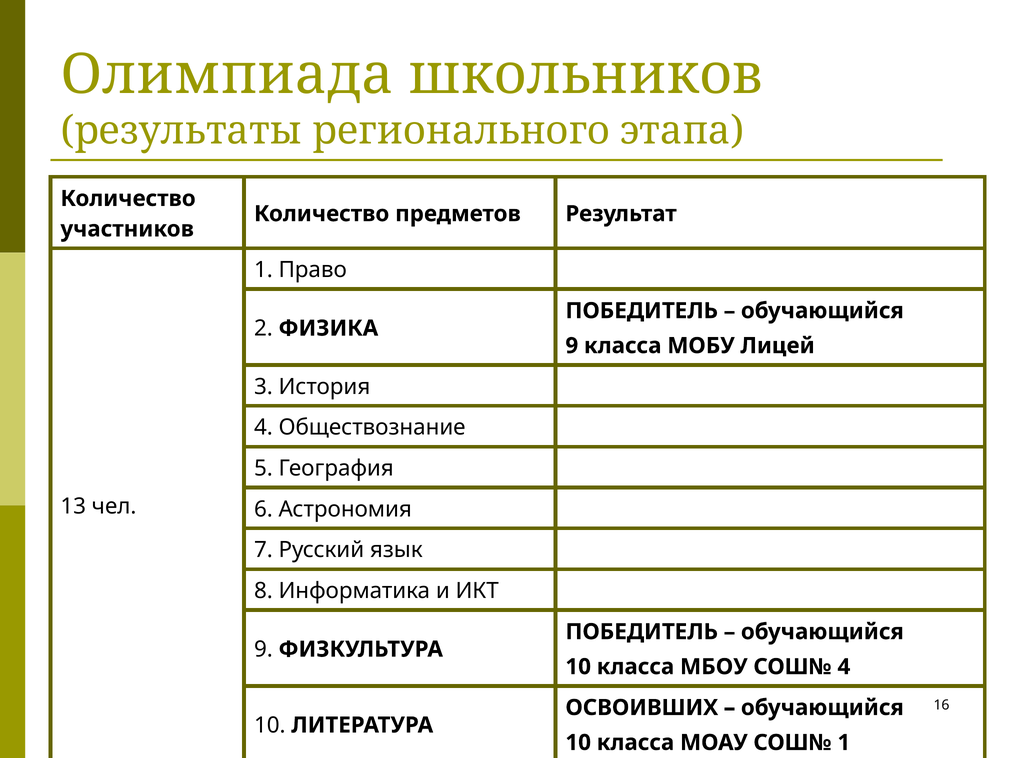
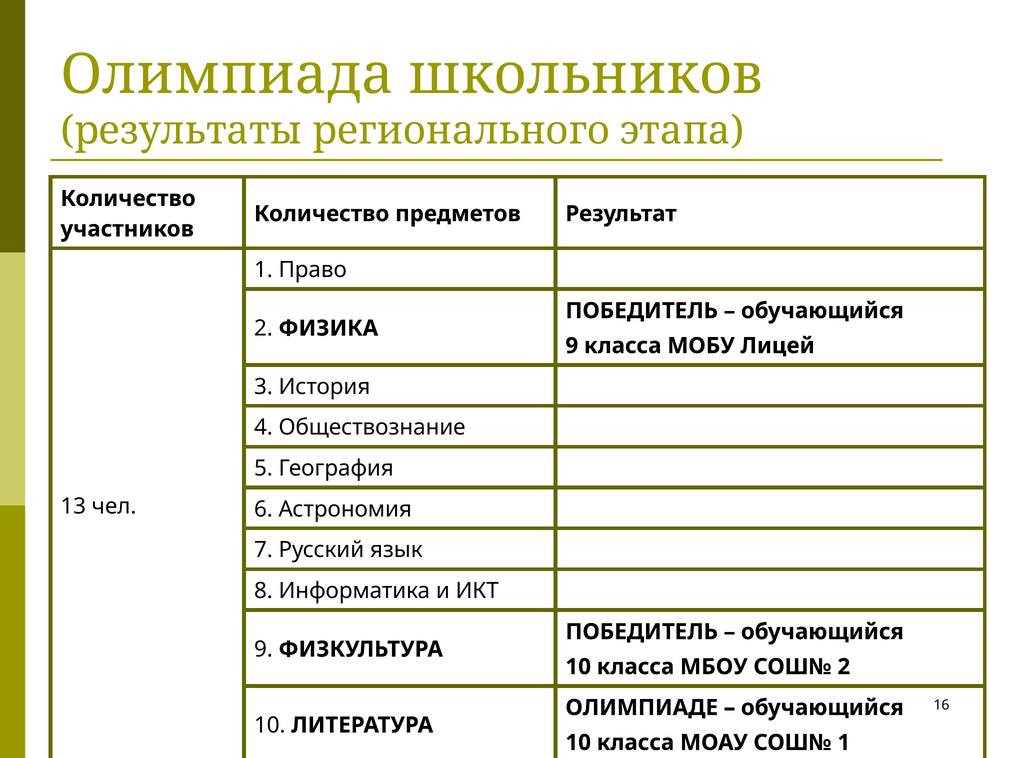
СОШ№ 4: 4 -> 2 (844, 666)
ОСВОИВШИХ: ОСВОИВШИХ -> ОЛИМПИАДЕ (642, 707)
